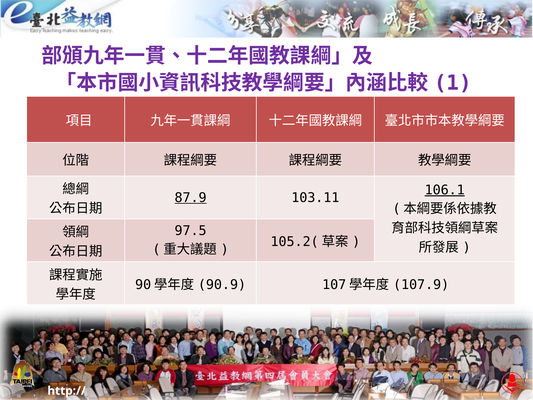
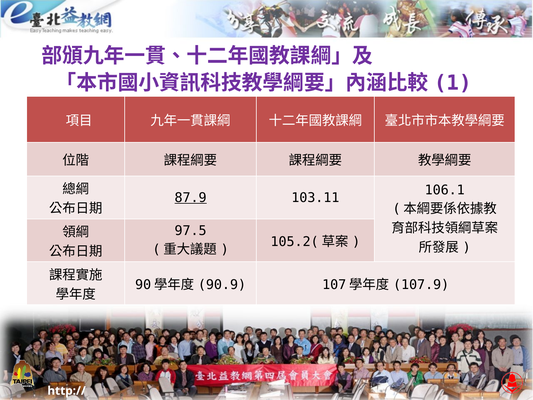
106.1 underline: present -> none (445, 190)
